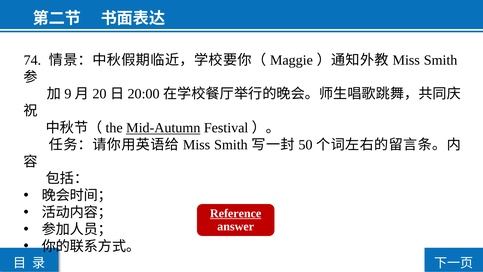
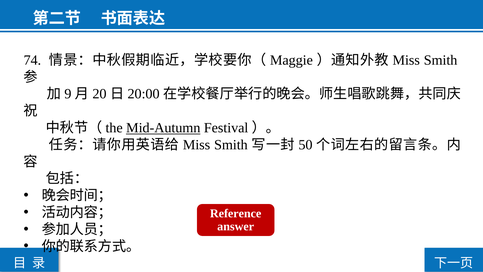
Reference underline: present -> none (236, 213)
